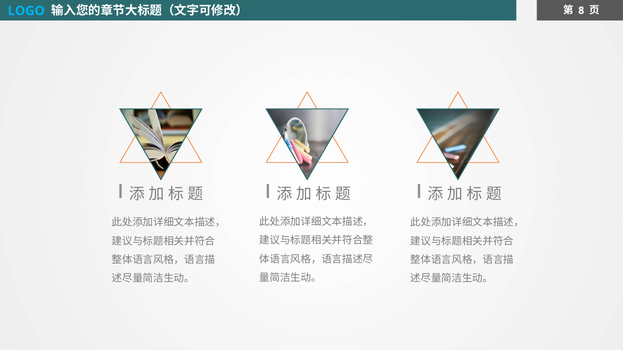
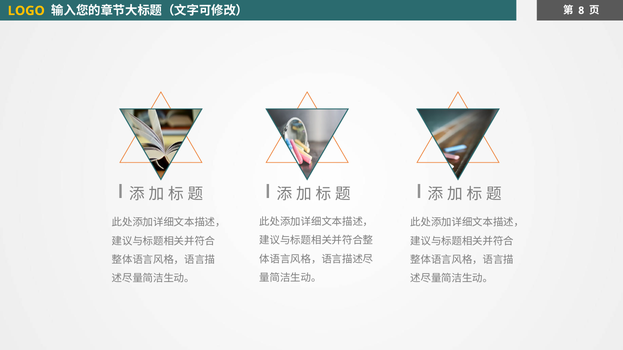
LOGO colour: light blue -> yellow (26, 11)
